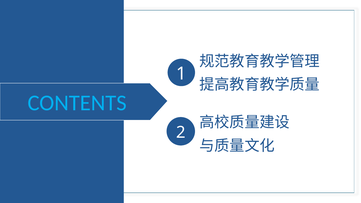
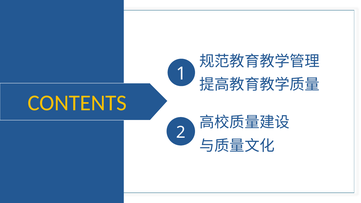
CONTENTS colour: light blue -> yellow (77, 103)
